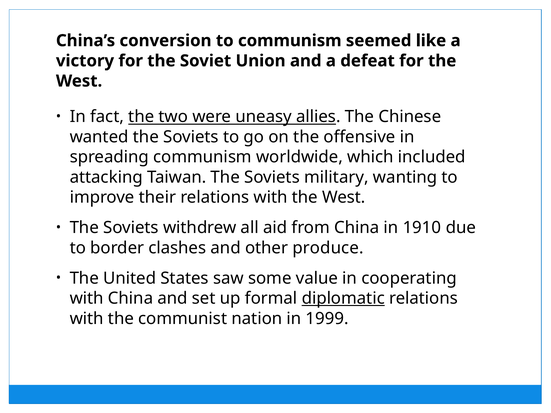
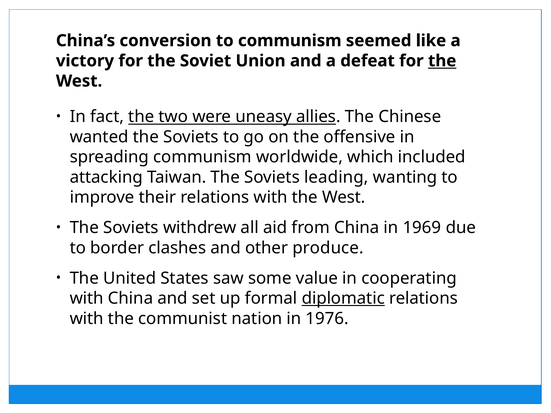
the underline: none -> present (442, 61)
military: military -> leading (336, 177)
1910: 1910 -> 1969 (422, 228)
1999: 1999 -> 1976 (327, 319)
